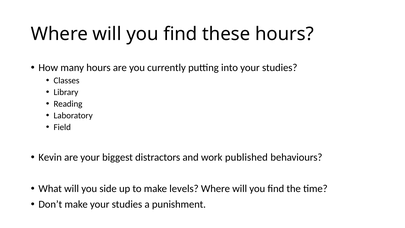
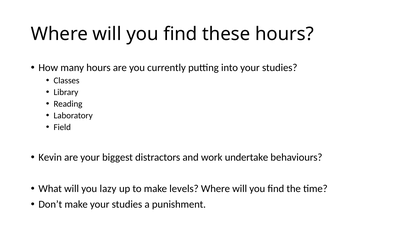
published: published -> undertake (247, 157)
side: side -> lazy (108, 189)
